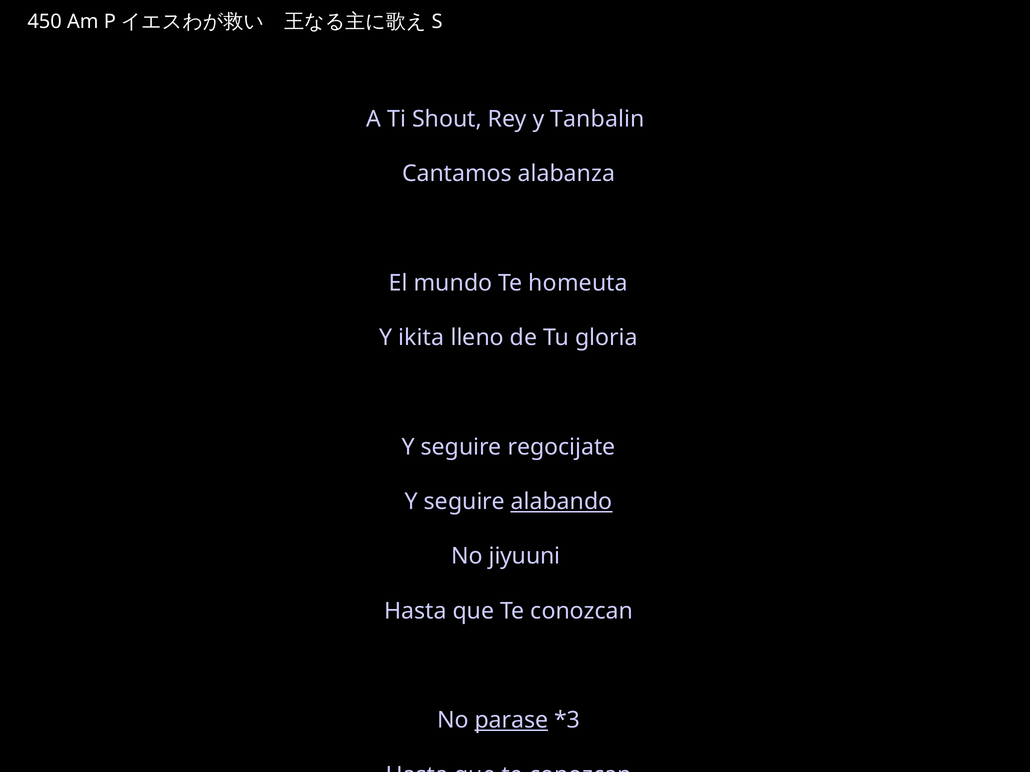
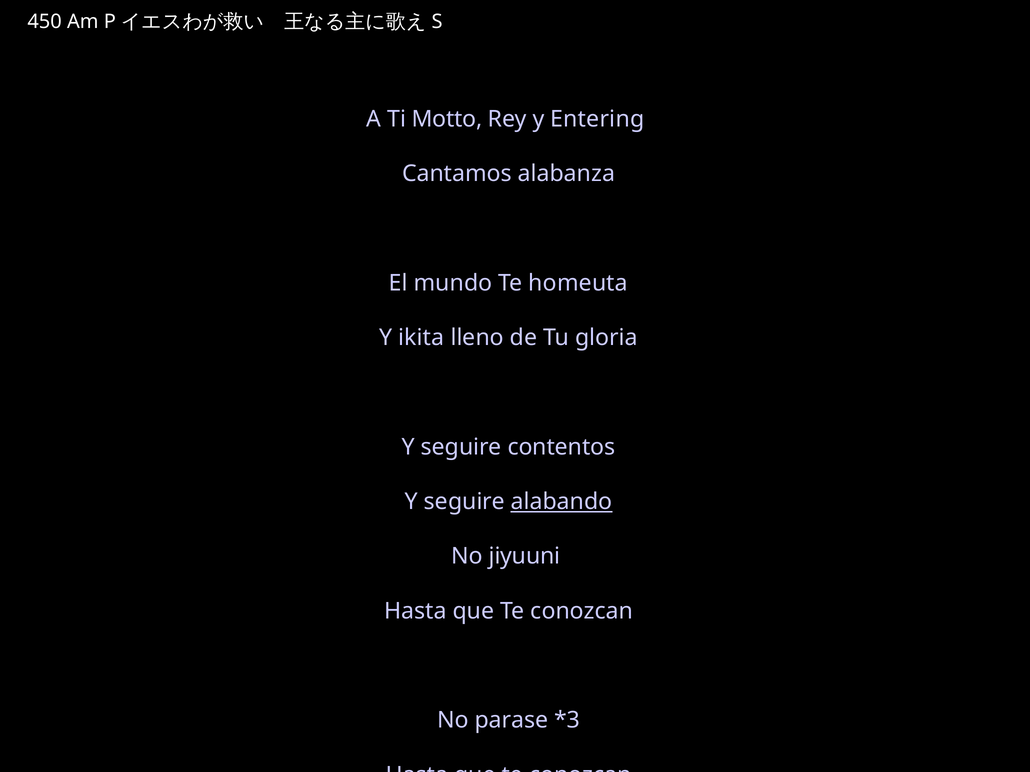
Shout: Shout -> Motto (447, 119)
Tanbalin: Tanbalin -> Entering (597, 119)
regocijate: regocijate -> contentos (562, 447)
parase underline: present -> none (511, 721)
